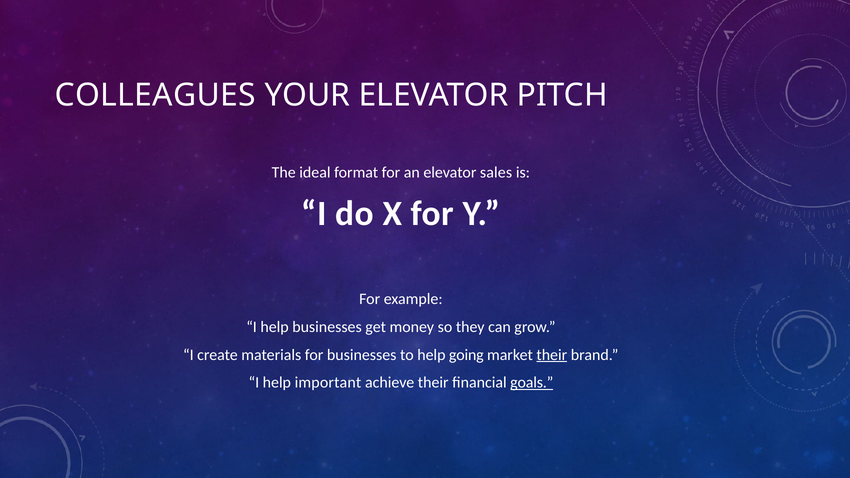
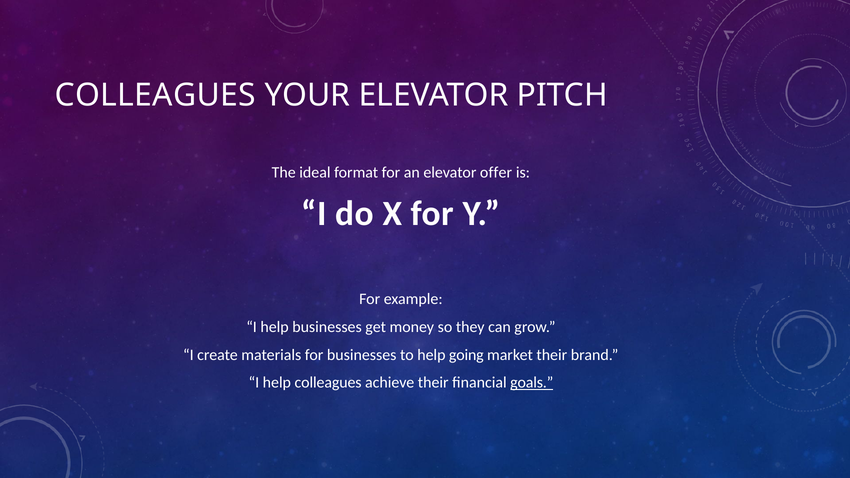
sales: sales -> offer (496, 172)
their underline: present -> none (552, 355)
help important: important -> colleagues (328, 383)
